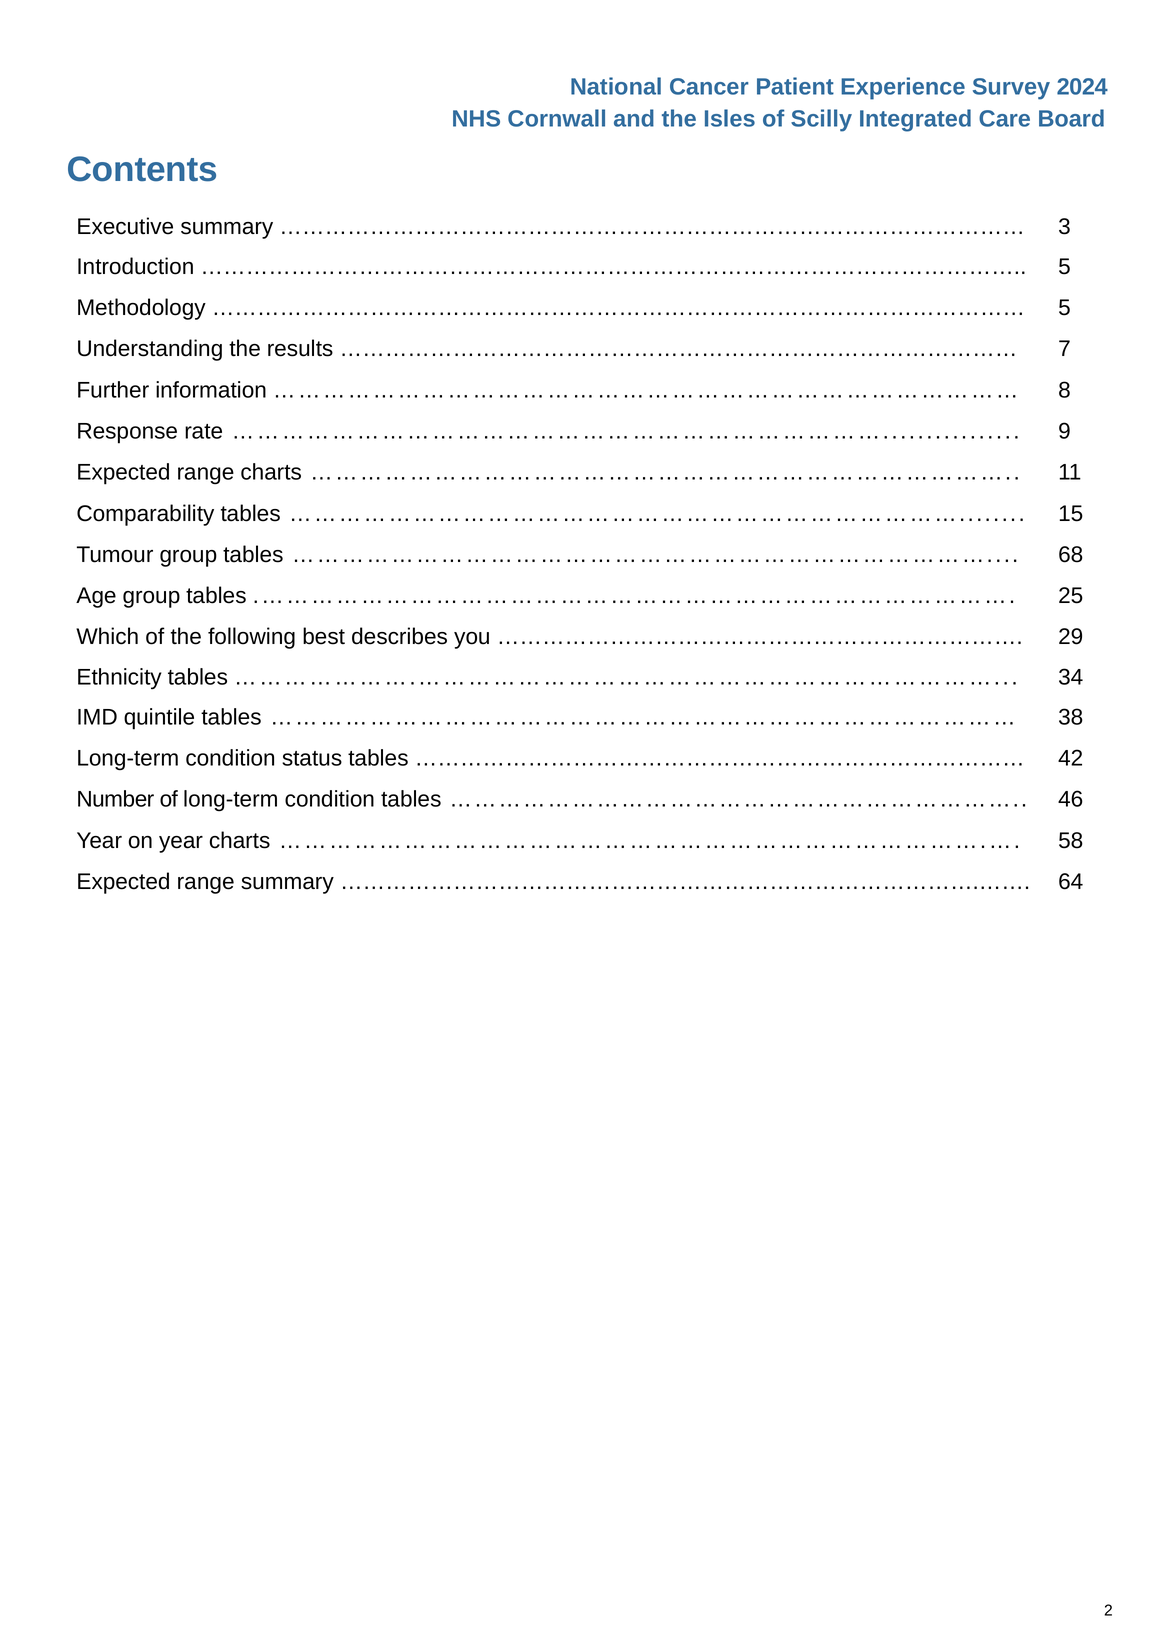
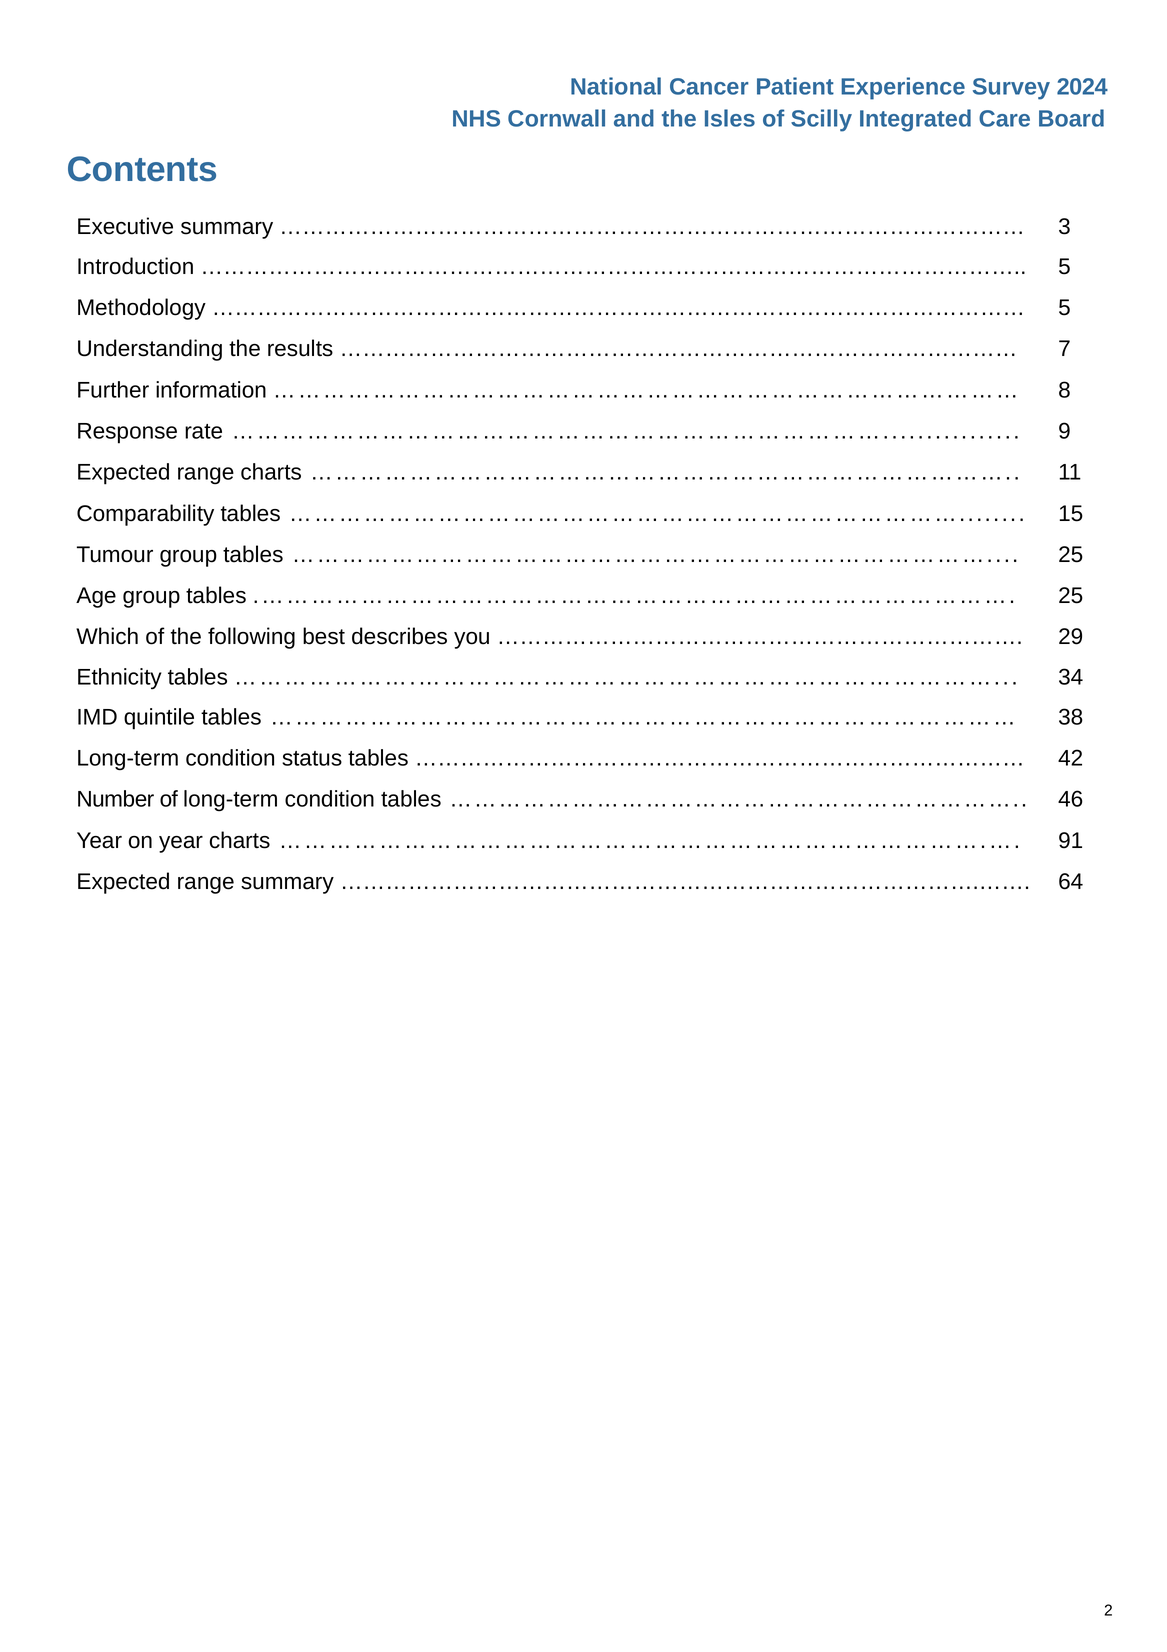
68: 68 -> 25 (1071, 555)
58: 58 -> 91 (1071, 840)
